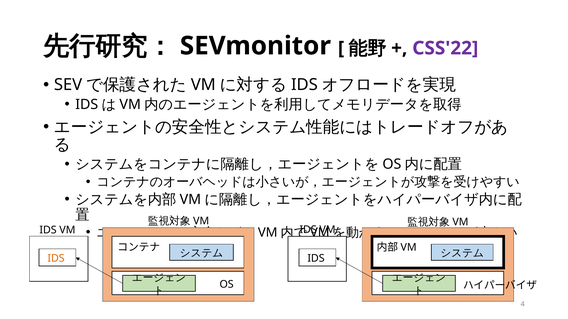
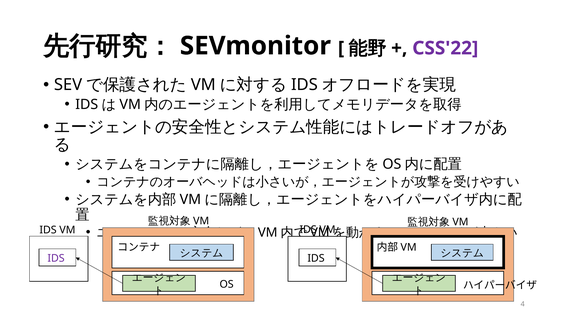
IDS colour: orange -> purple (56, 259)
